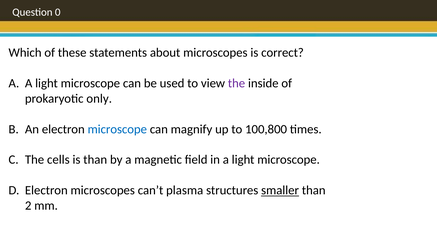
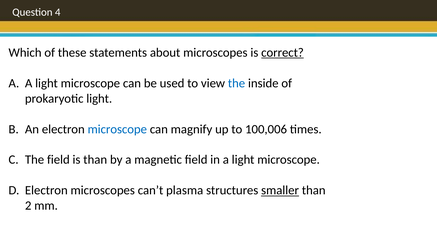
0: 0 -> 4 (58, 12)
correct underline: none -> present (282, 53)
the colour: purple -> blue (237, 83)
prokaryotic only: only -> light (99, 98)
100,800: 100,800 -> 100,006 (266, 129)
The cells: cells -> field (58, 160)
